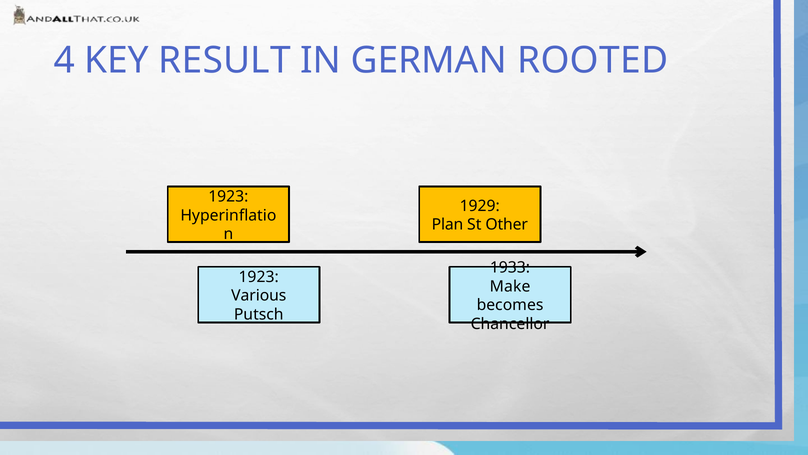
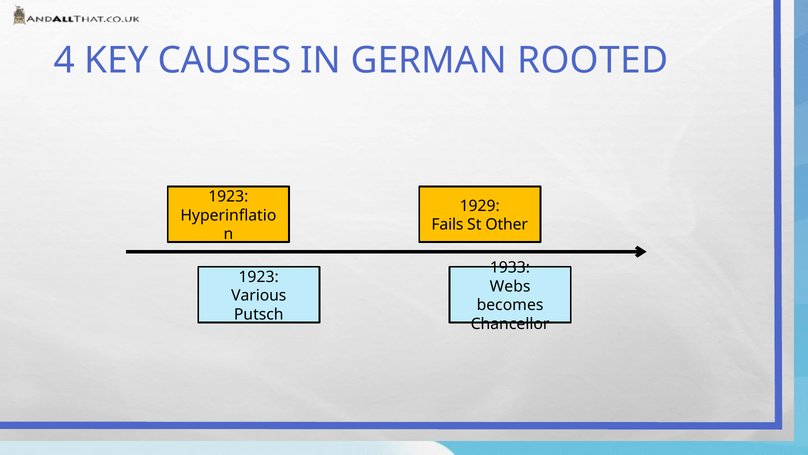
RESULT: RESULT -> CAUSES (225, 60)
Plan: Plan -> Fails (447, 225)
Make: Make -> Webs (510, 286)
